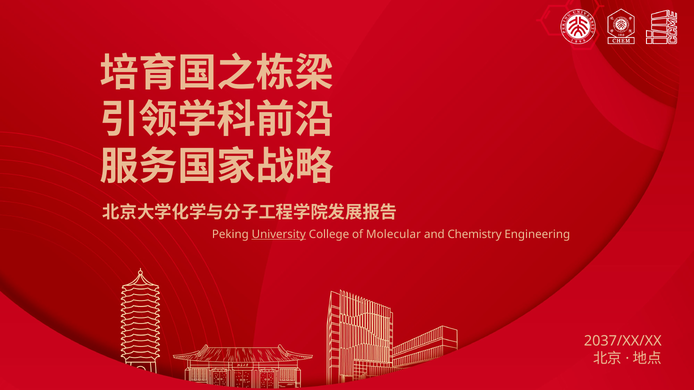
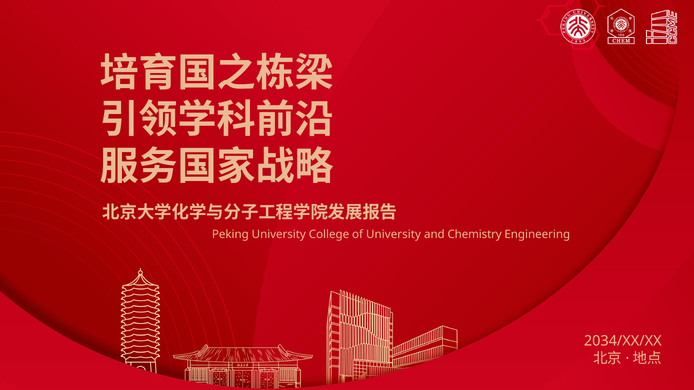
University underline: present -> none (279, 235)
of Molecular: Molecular -> University (394, 235)
2037/XX/XX: 2037/XX/XX -> 2034/XX/XX (623, 341)
